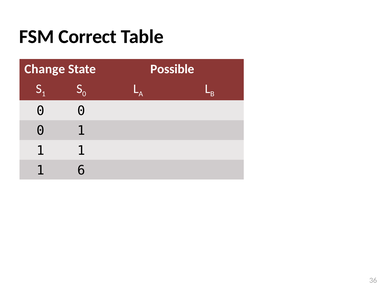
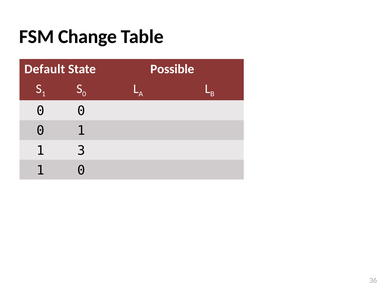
Correct: Correct -> Change (88, 37)
Change: Change -> Default (45, 69)
1: 1 -> 3 (81, 150)
1 6: 6 -> 0 (81, 170)
